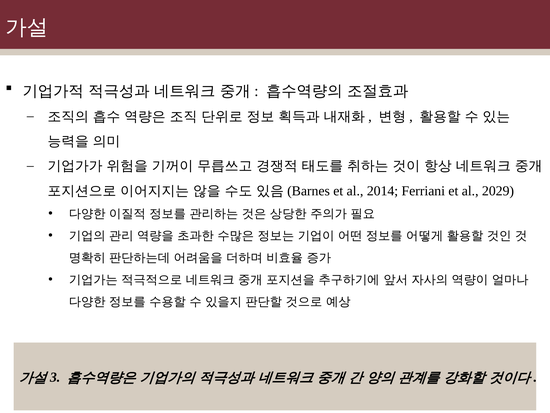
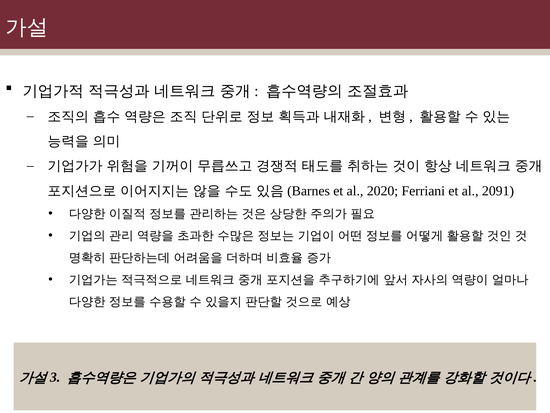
2014: 2014 -> 2020 (382, 191)
2029: 2029 -> 2091 (498, 191)
